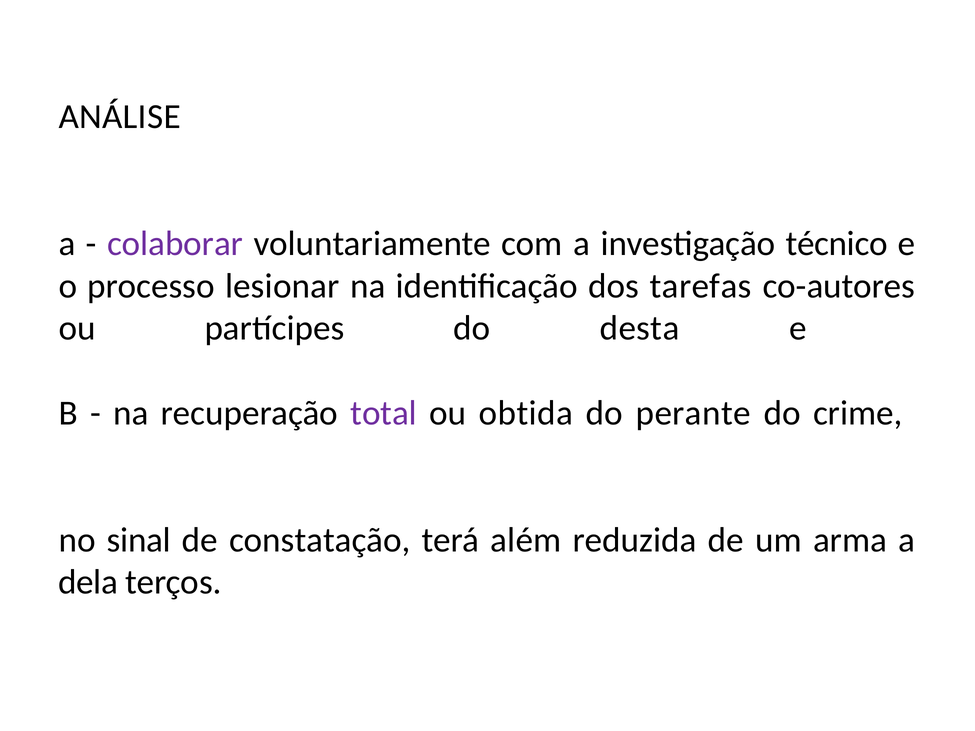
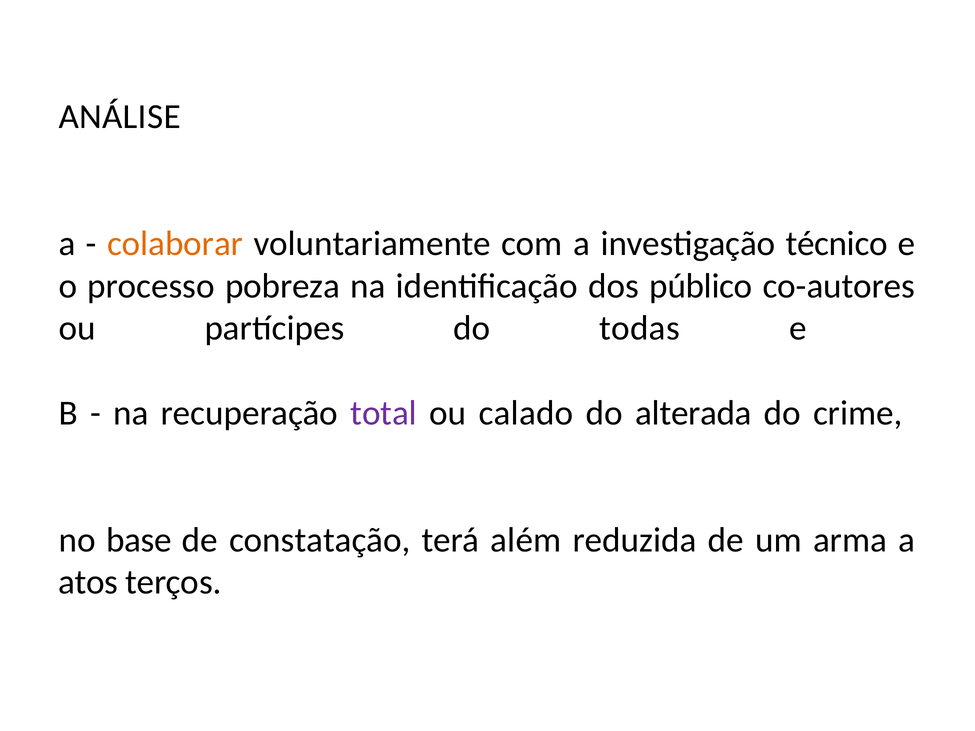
colaborar colour: purple -> orange (175, 244)
lesionar: lesionar -> pobreza (283, 286)
tarefas: tarefas -> público (701, 286)
desta: desta -> todas (640, 328)
obtida: obtida -> calado (526, 413)
perante: perante -> alterada (694, 413)
sinal: sinal -> base (139, 540)
dela: dela -> atos (88, 583)
